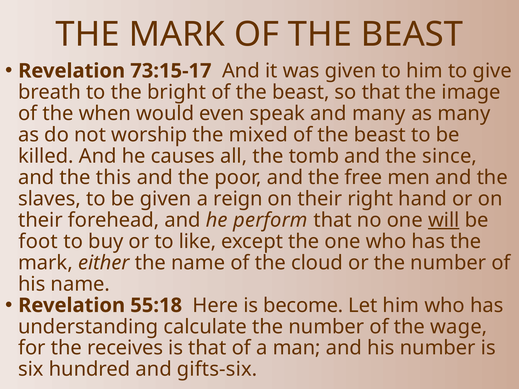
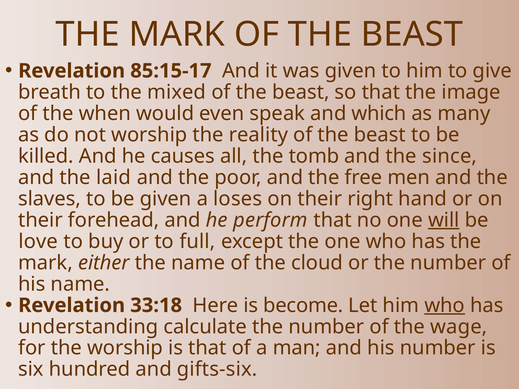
73:15-17: 73:15-17 -> 85:15-17 (171, 71)
bright: bright -> mixed (177, 92)
and many: many -> which (379, 114)
mixed: mixed -> reality (258, 135)
this: this -> laid (114, 178)
reign: reign -> loses (238, 199)
foot: foot -> love (38, 242)
like: like -> full (197, 242)
55:18: 55:18 -> 33:18 (156, 306)
who underline: none -> present (445, 306)
the receives: receives -> worship (125, 348)
